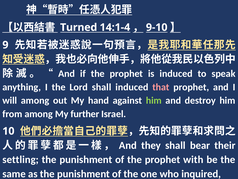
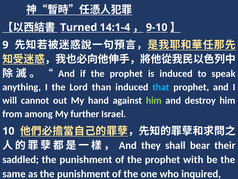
Lord shall: shall -> than (102, 87)
that colour: pink -> light blue (161, 87)
will among: among -> cannot (35, 100)
settling: settling -> saddled (21, 159)
